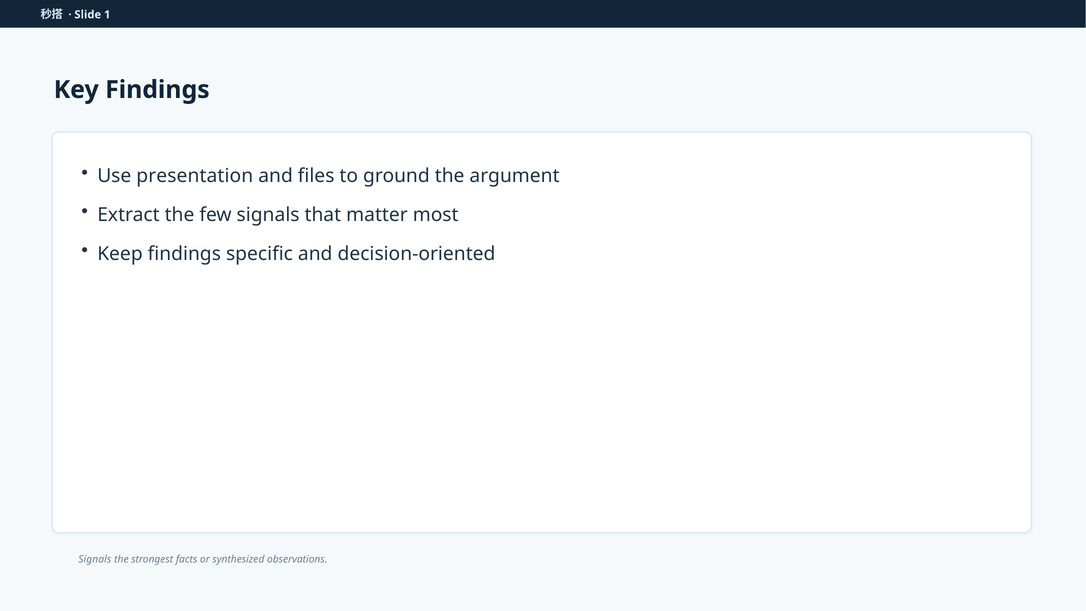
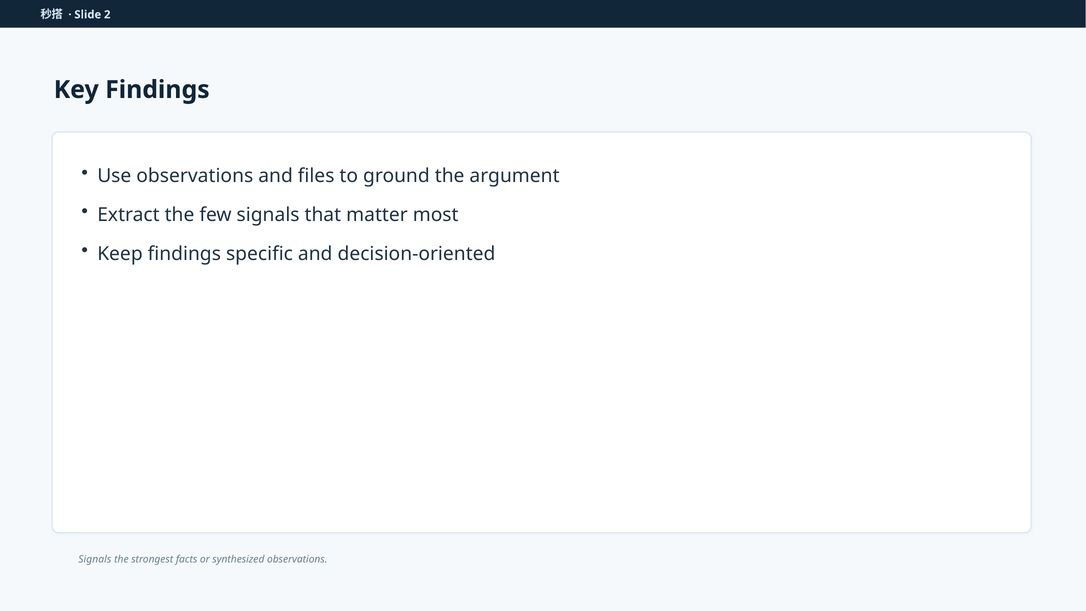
1: 1 -> 2 (107, 15)
Use presentation: presentation -> observations (195, 176)
